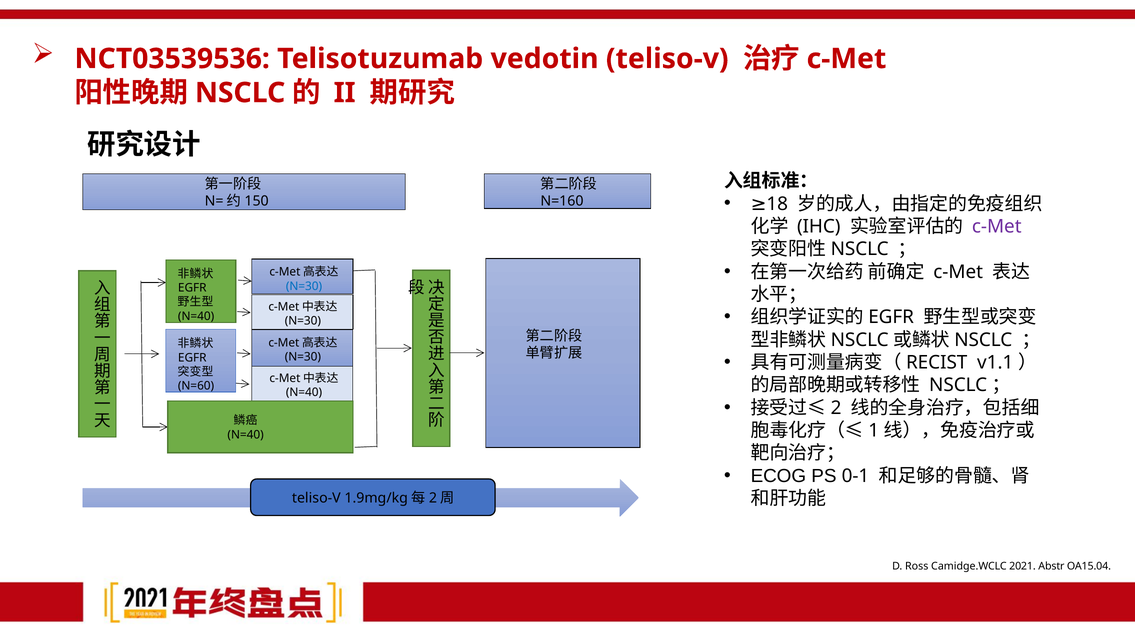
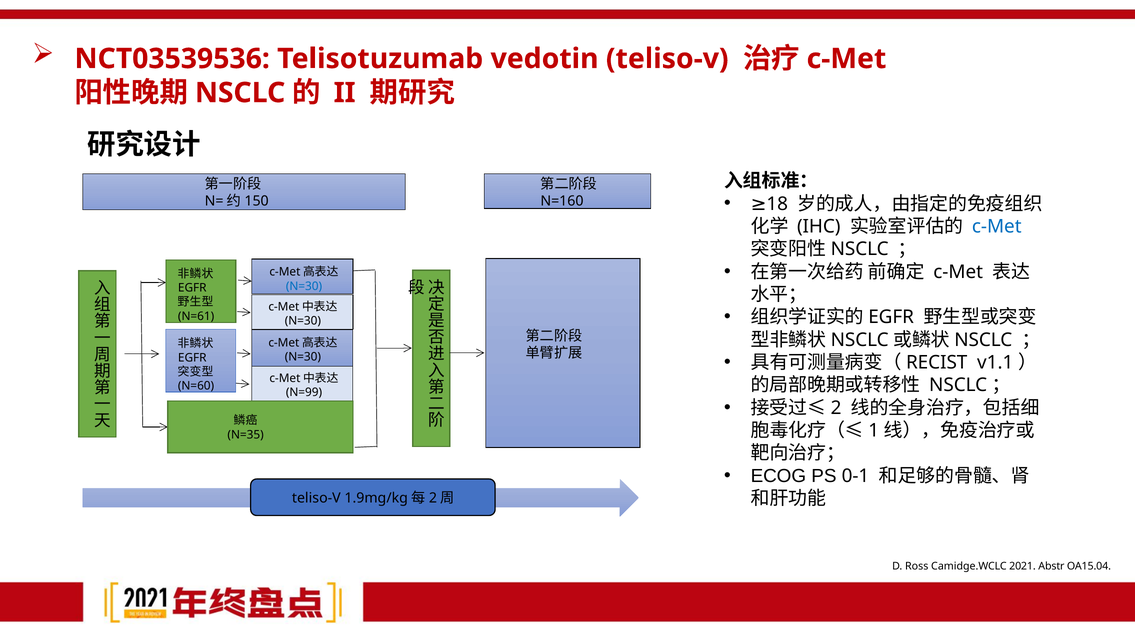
c-Met colour: purple -> blue (997, 227)
N=40: N=40 -> N=61 (196, 316)
N=40: N=40 -> N=99 (304, 393)
N=40: N=40 -> N=35 (246, 435)
